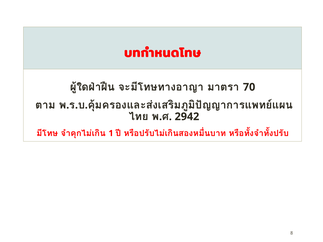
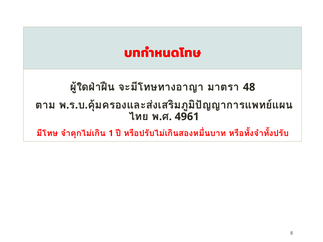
70: 70 -> 48 (249, 87)
2942: 2942 -> 4961 (187, 117)
